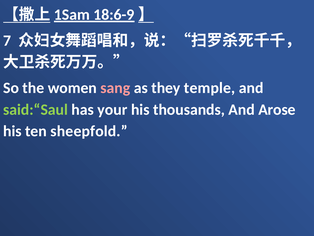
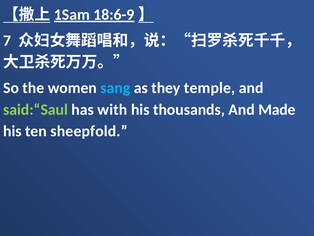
sang colour: pink -> light blue (115, 88)
your: your -> with (112, 109)
Arose: Arose -> Made (277, 109)
